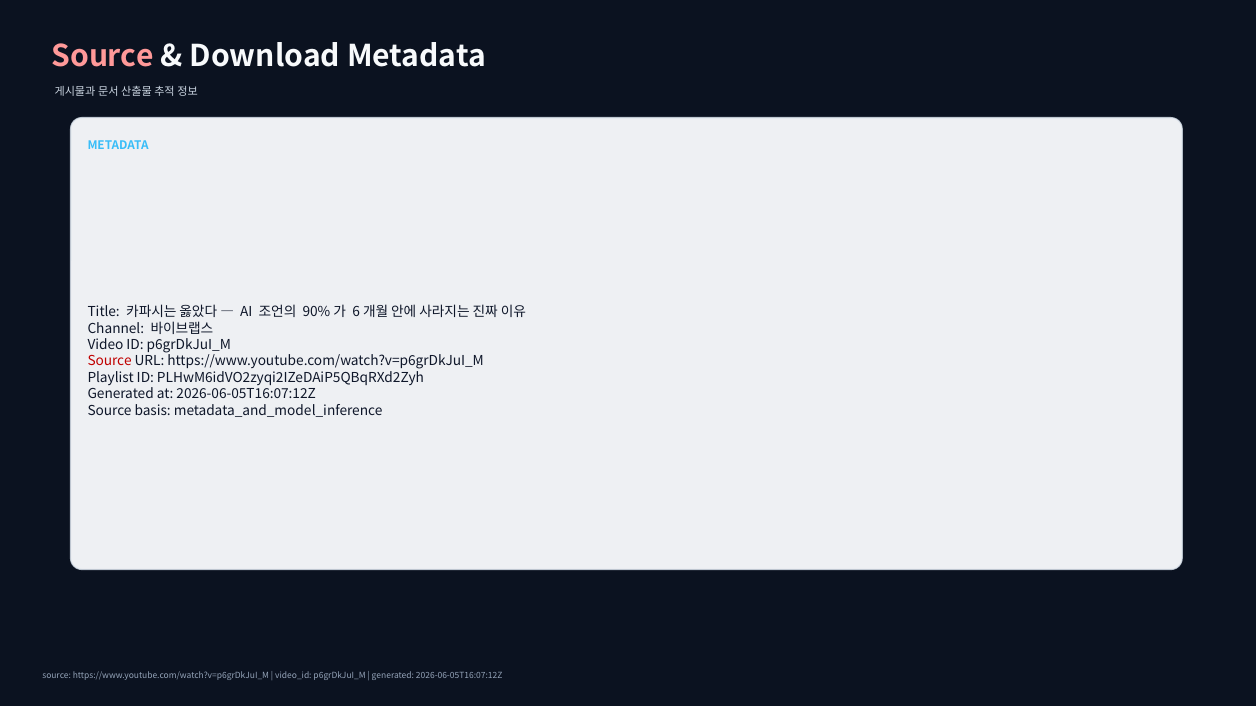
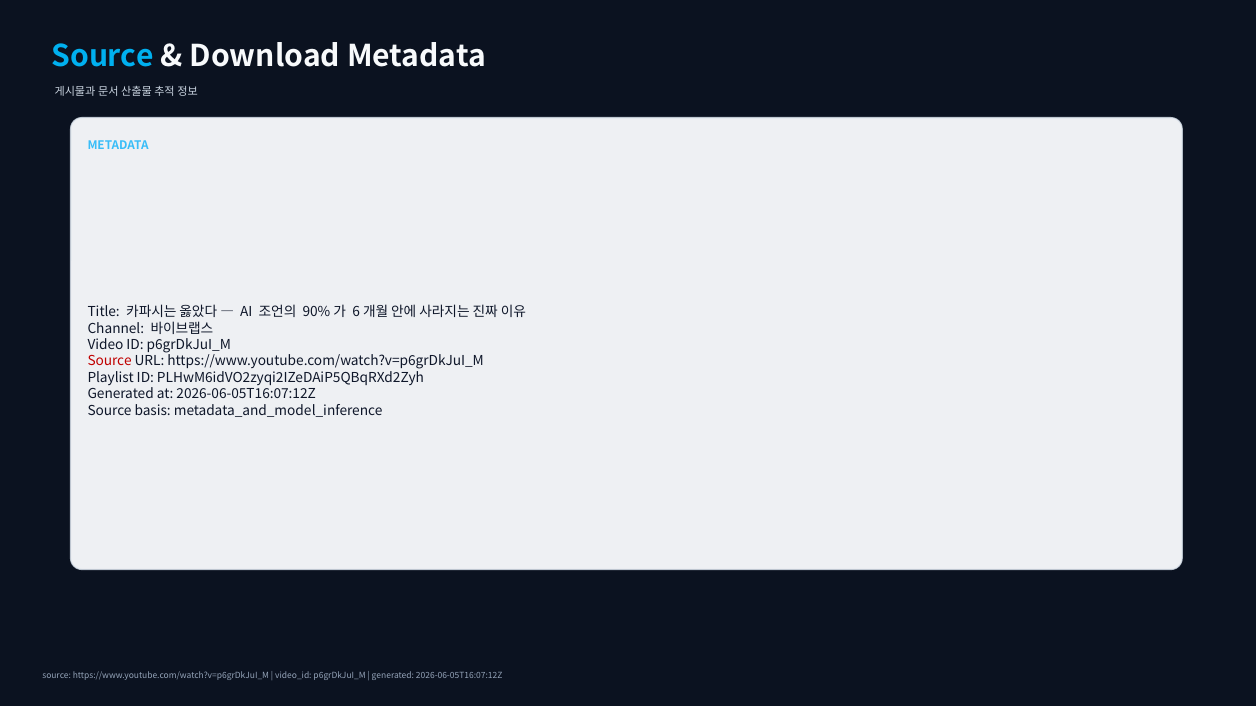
Source colour: pink -> light blue (103, 56)
